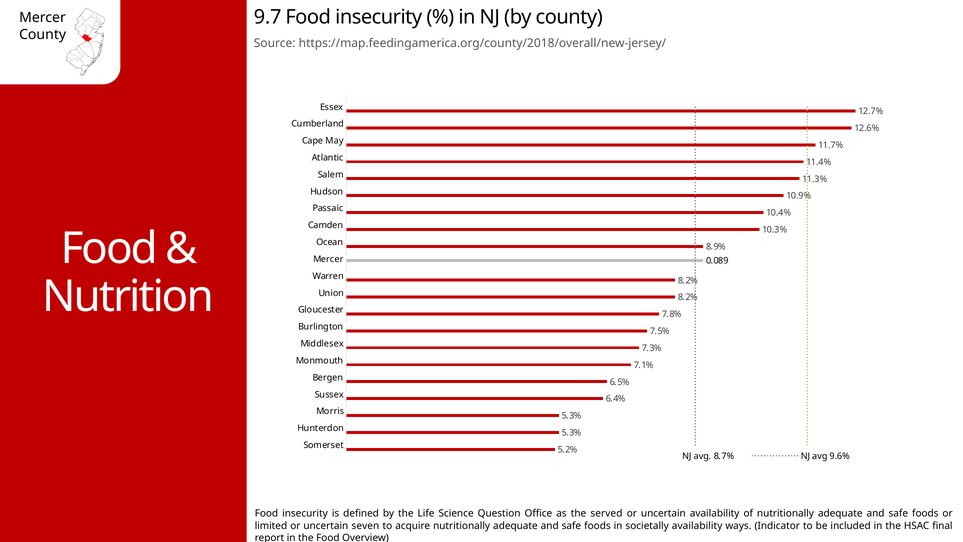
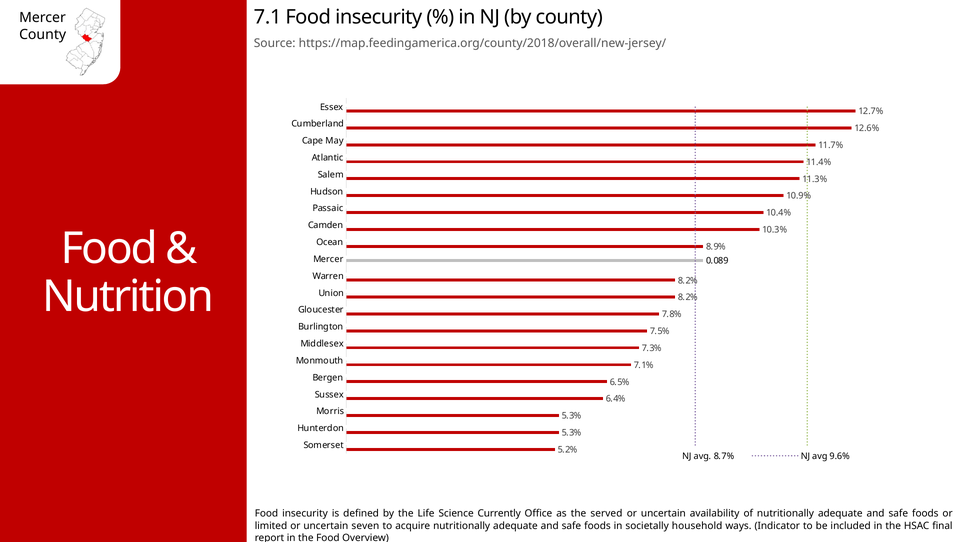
9.7: 9.7 -> 7.1 (268, 17)
Question: Question -> Currently (499, 513)
societally availability: availability -> household (697, 525)
